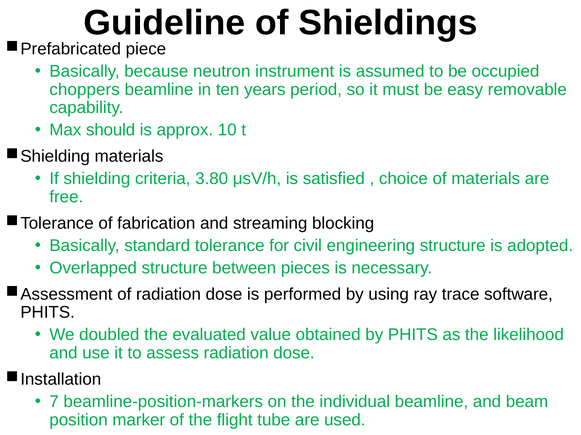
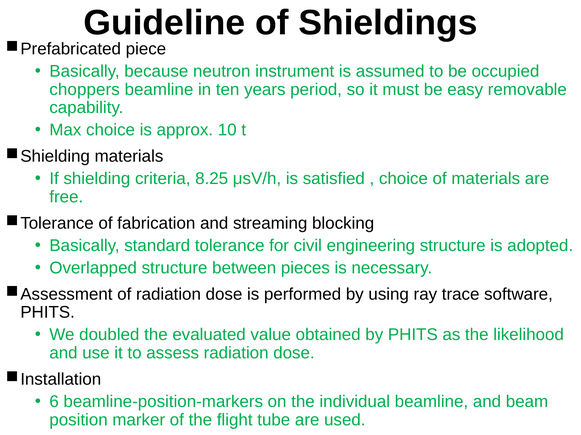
Max should: should -> choice (111, 130)
3.80: 3.80 -> 8.25 (212, 179)
7: 7 -> 6 (54, 402)
